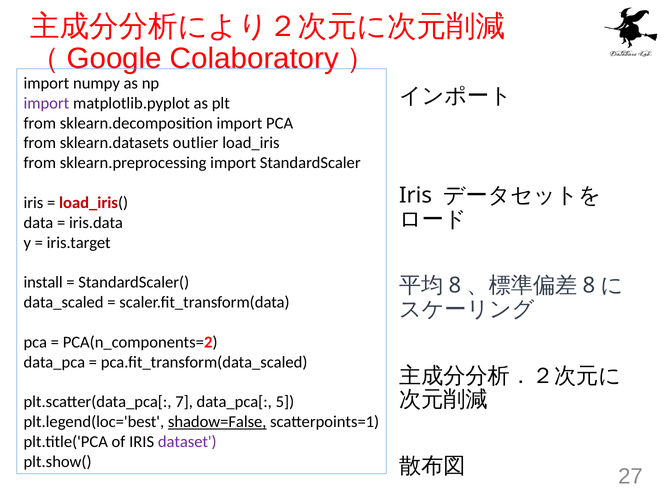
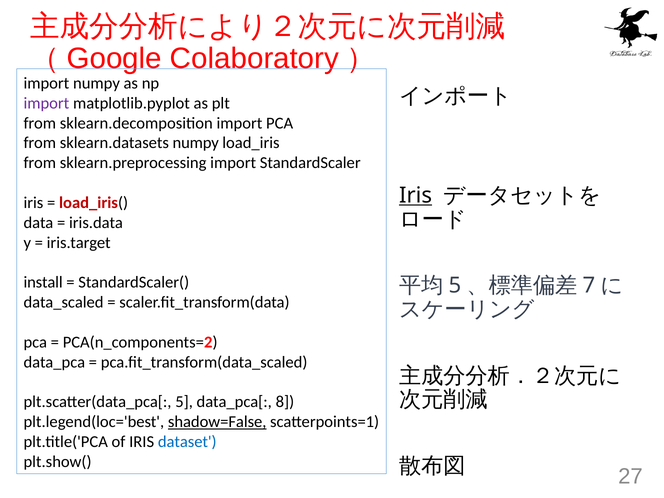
sklearn.datasets outlier: outlier -> numpy (196, 143)
Iris underline: none -> present (416, 195)
8: 8 -> 5 (455, 286)
8: 8 -> 7 (589, 286)
plt.scatter(data_pca[ 7: 7 -> 5 (184, 402)
5: 5 -> 8 (285, 402)
dataset colour: purple -> blue (187, 442)
